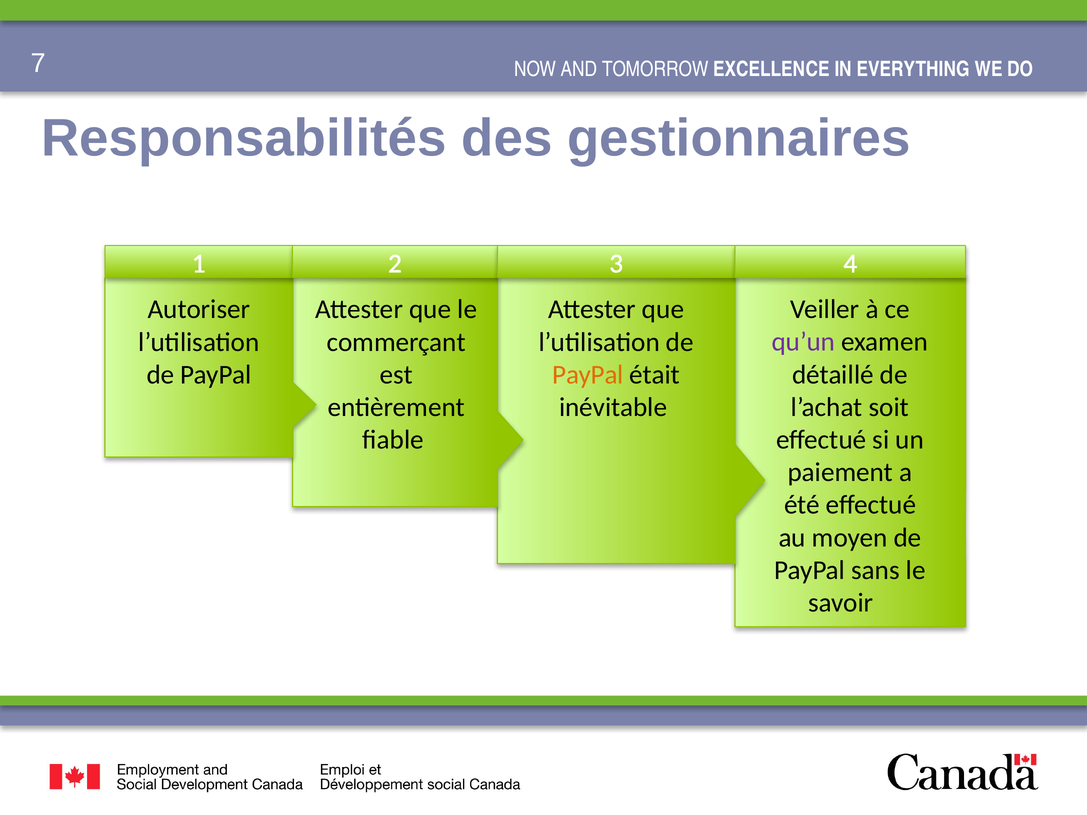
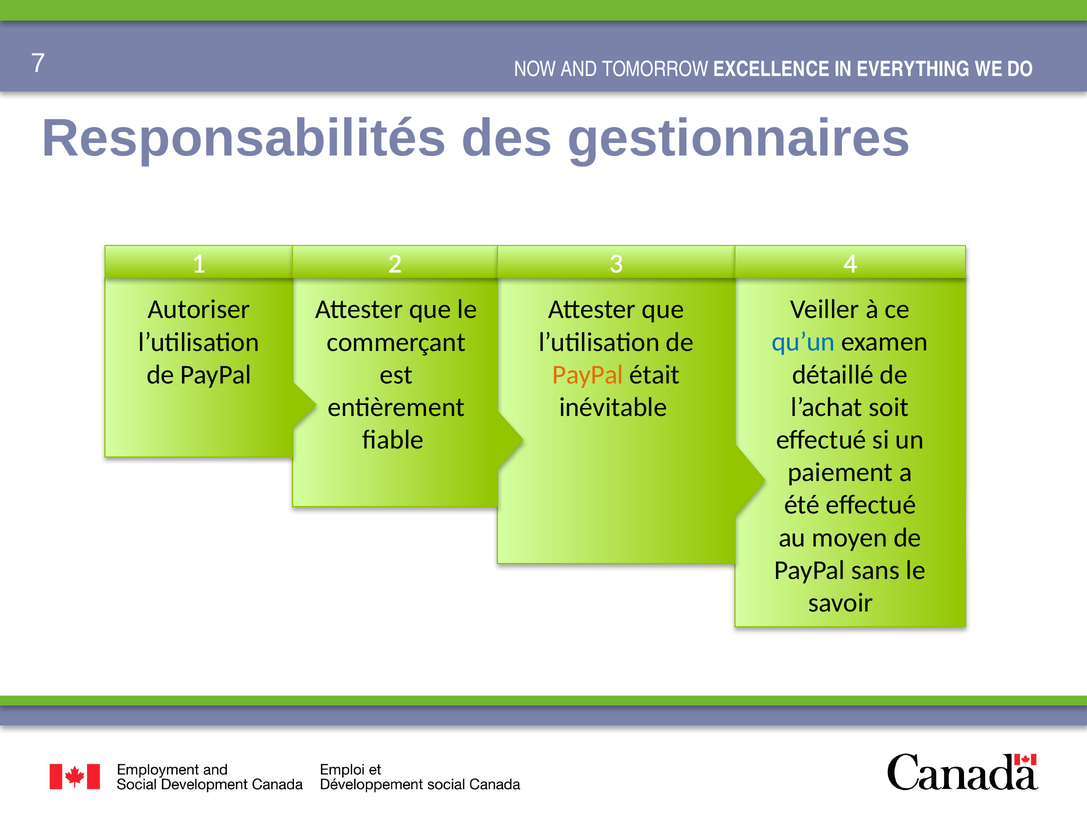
qu’un colour: purple -> blue (804, 342)
